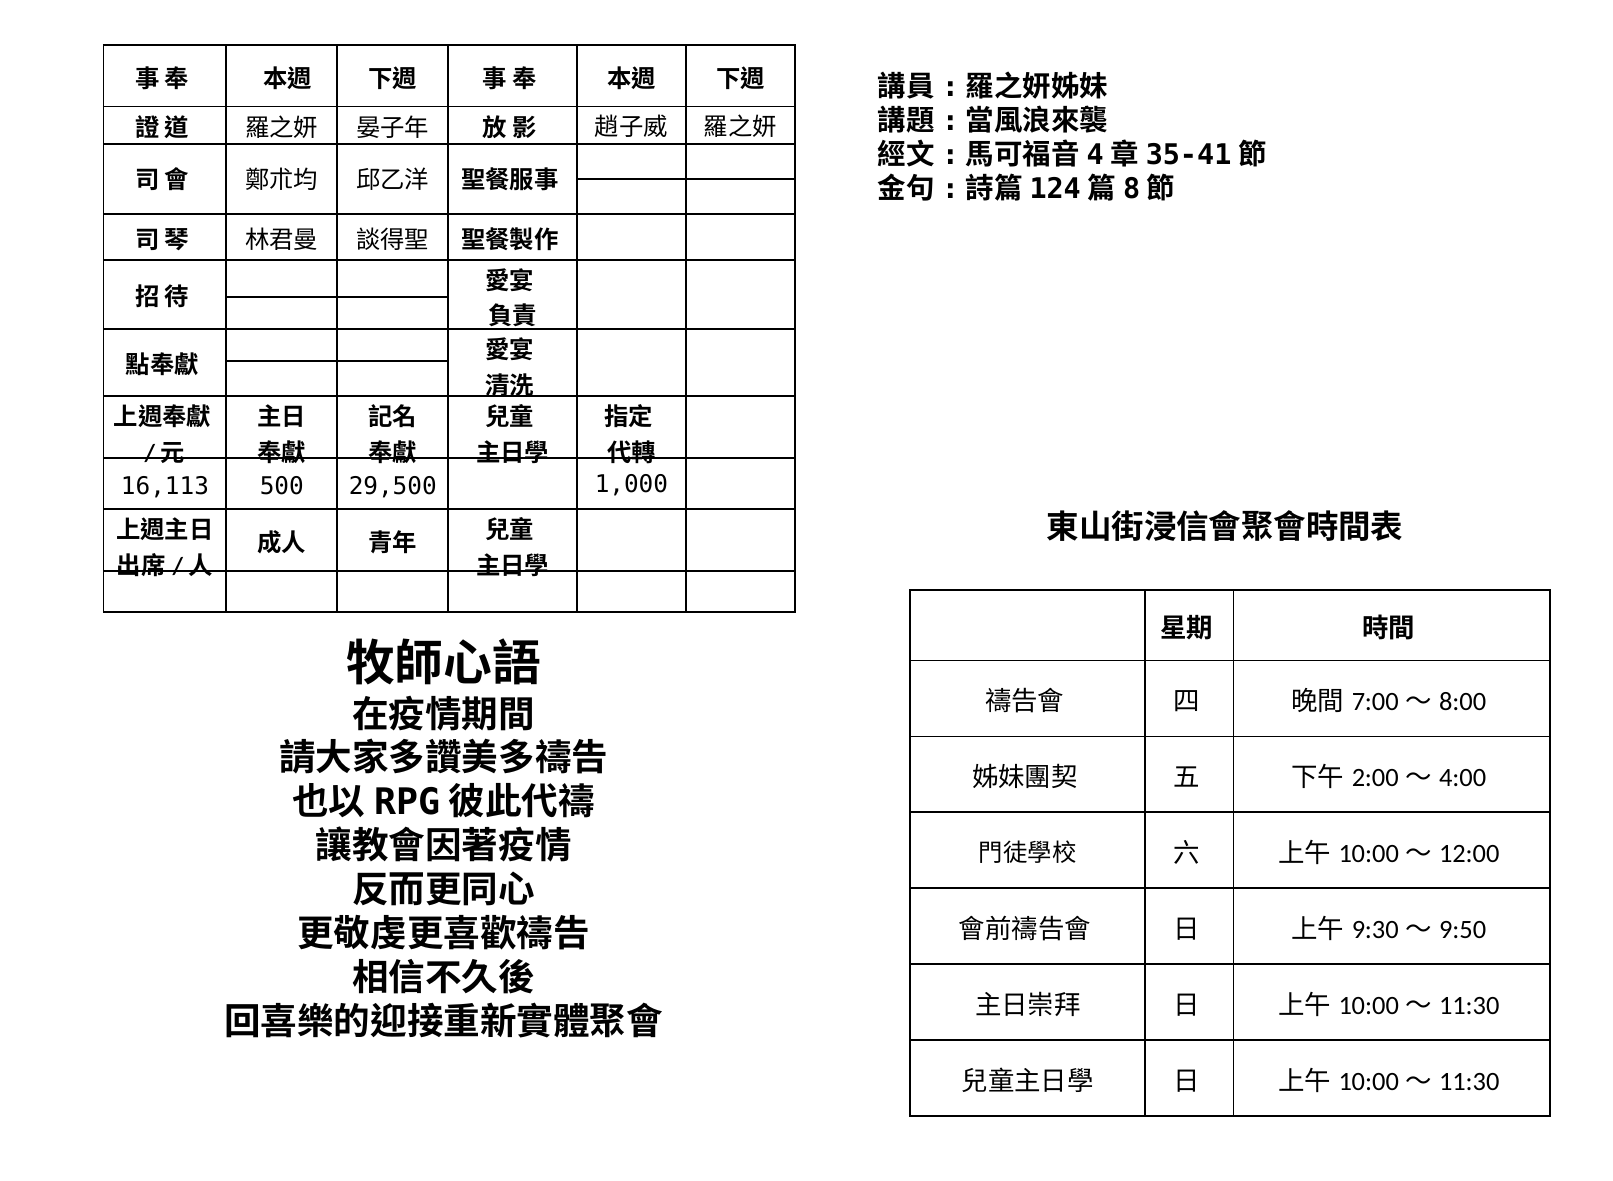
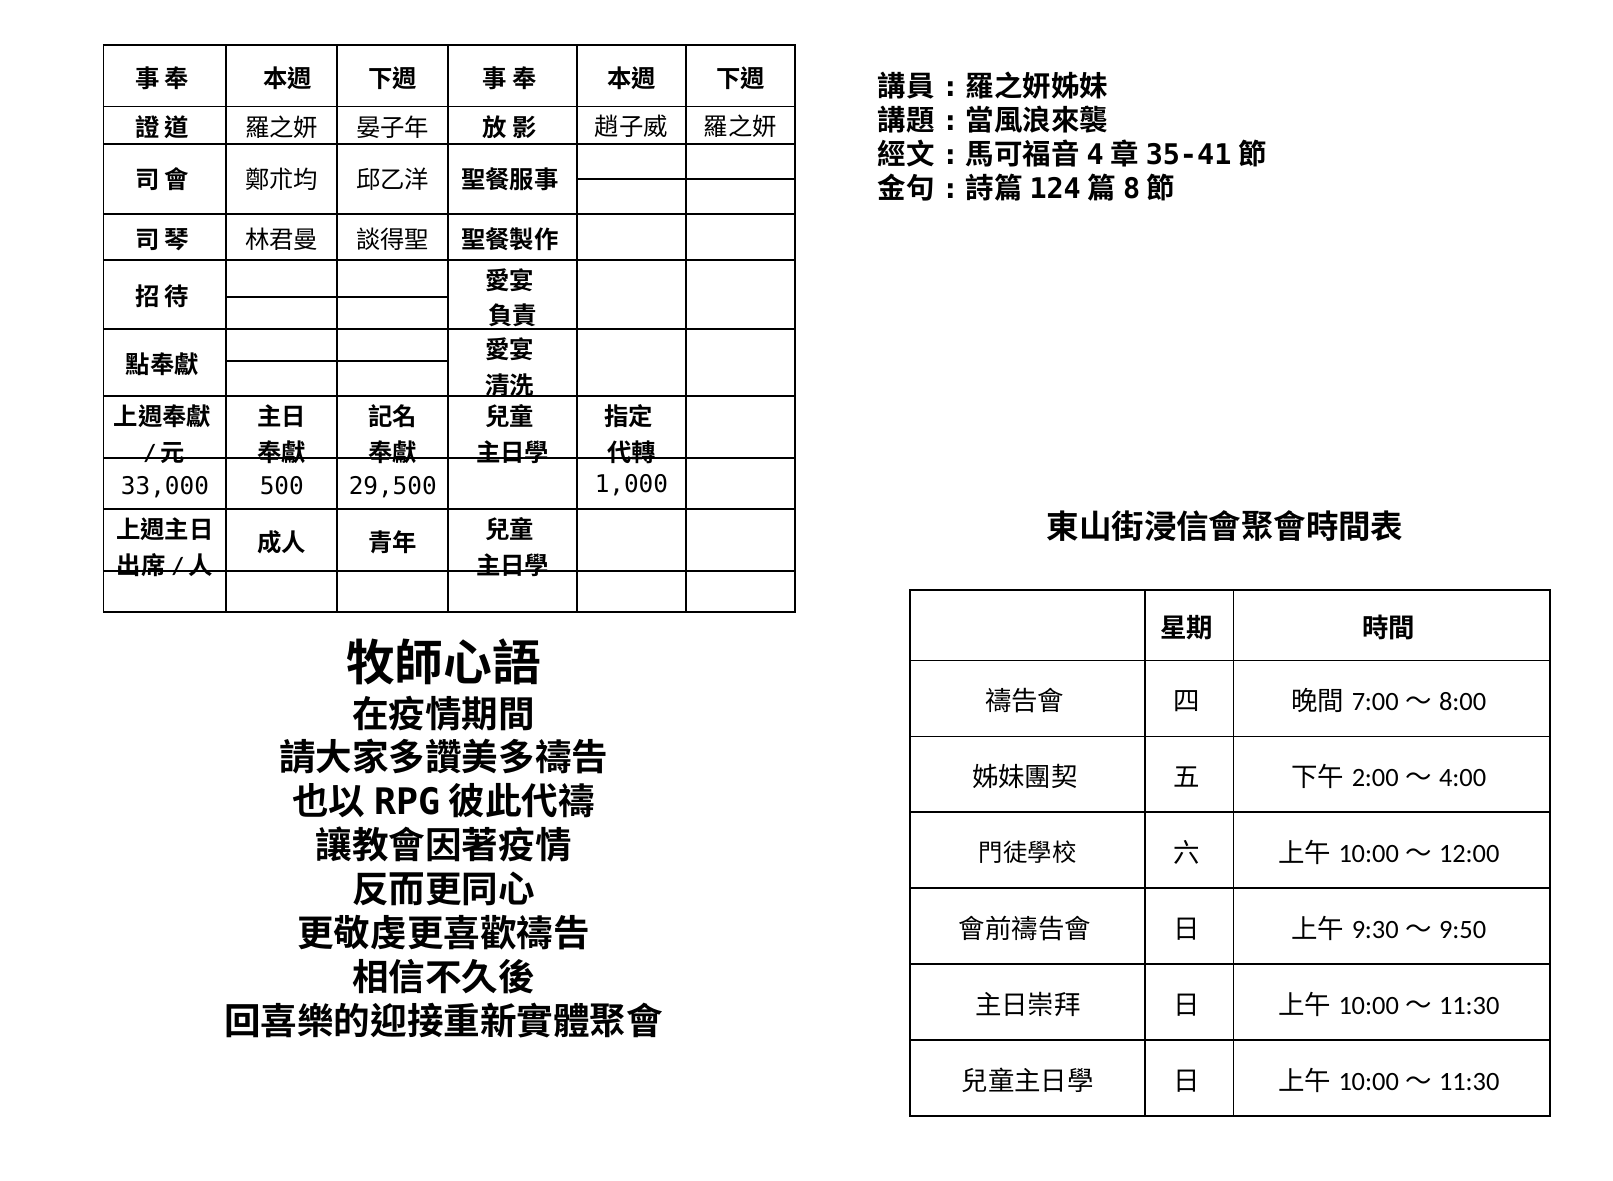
16,113: 16,113 -> 33,000 (165, 487)
